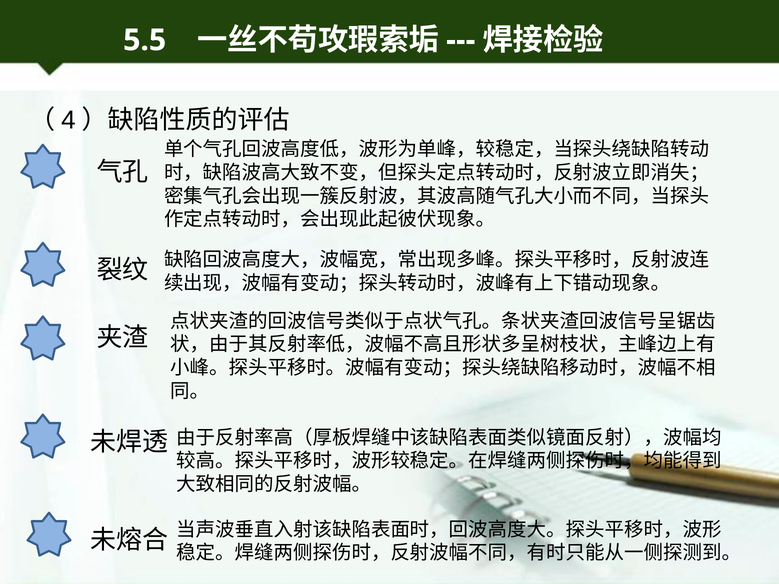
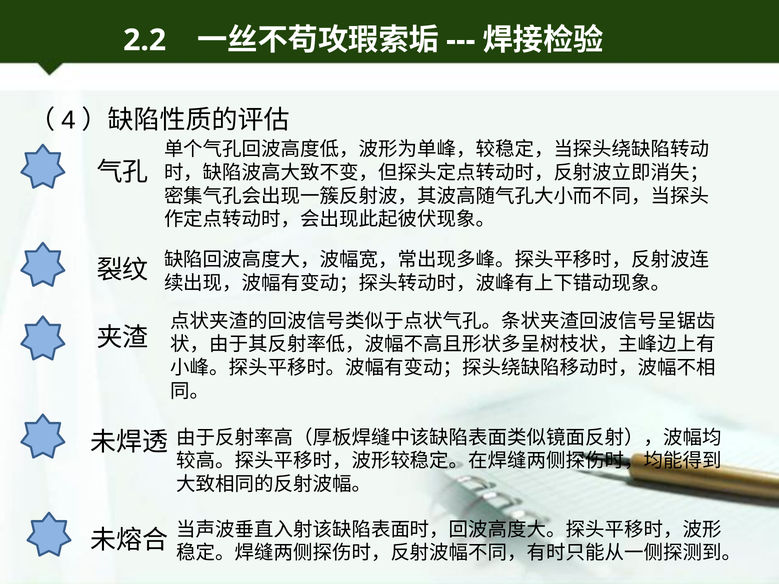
5.5: 5.5 -> 2.2 (145, 40)
